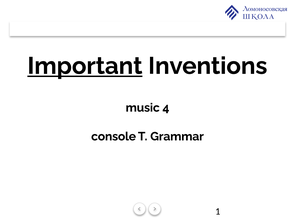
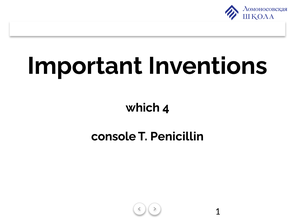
Important underline: present -> none (85, 66)
music: music -> which (143, 108)
Grammar: Grammar -> Penicillin (177, 137)
